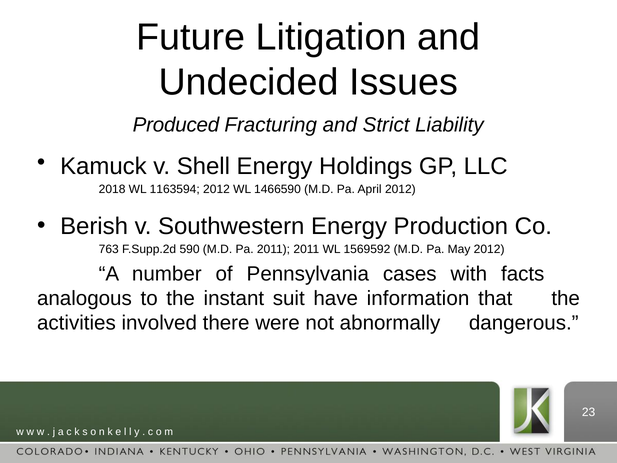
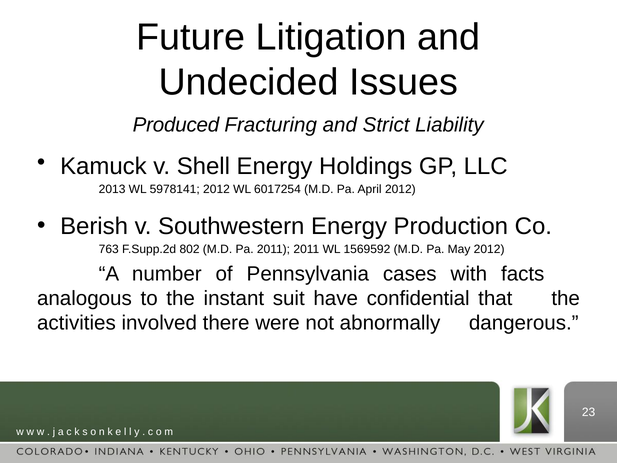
2018: 2018 -> 2013 (112, 189)
1163594: 1163594 -> 5978141 (175, 189)
1466590: 1466590 -> 6017254 (277, 189)
590: 590 -> 802 (190, 249)
information: information -> confidential (418, 298)
